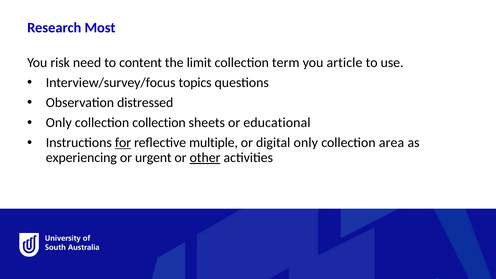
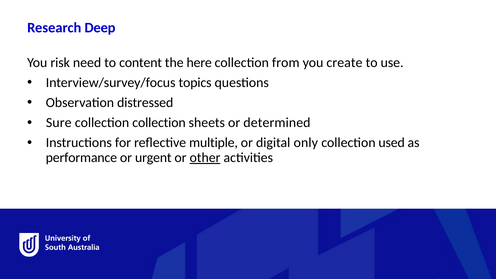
Most: Most -> Deep (100, 28)
limit: limit -> here (199, 63)
term: term -> from (286, 63)
article: article -> create (344, 63)
Only: Only -> Sure (59, 123)
educational: educational -> determined (277, 123)
for underline: present -> none (123, 143)
area: area -> used (392, 143)
experiencing: experiencing -> performance (81, 158)
